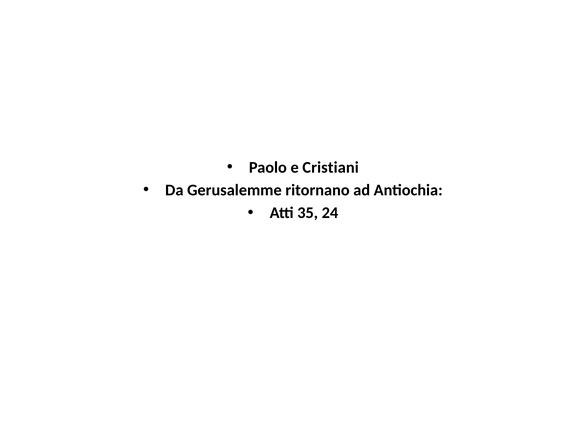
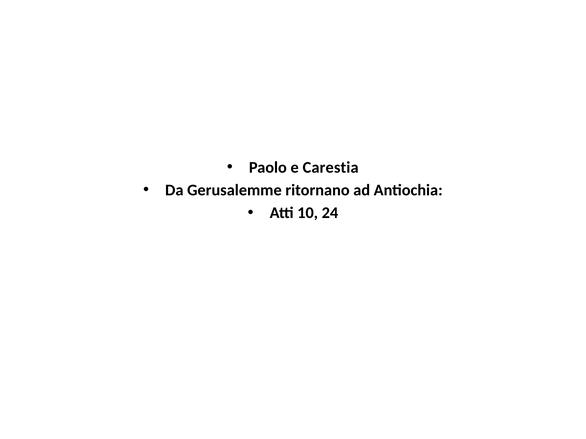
Cristiani: Cristiani -> Carestia (331, 168)
35: 35 -> 10 (308, 213)
